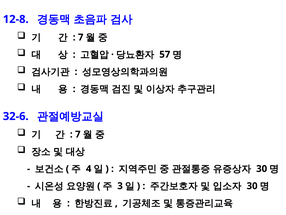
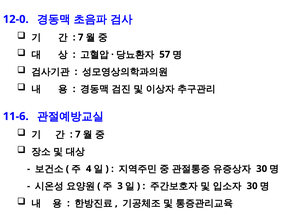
12-8: 12-8 -> 12-0 (16, 19)
32-6: 32-6 -> 11-6 (16, 116)
